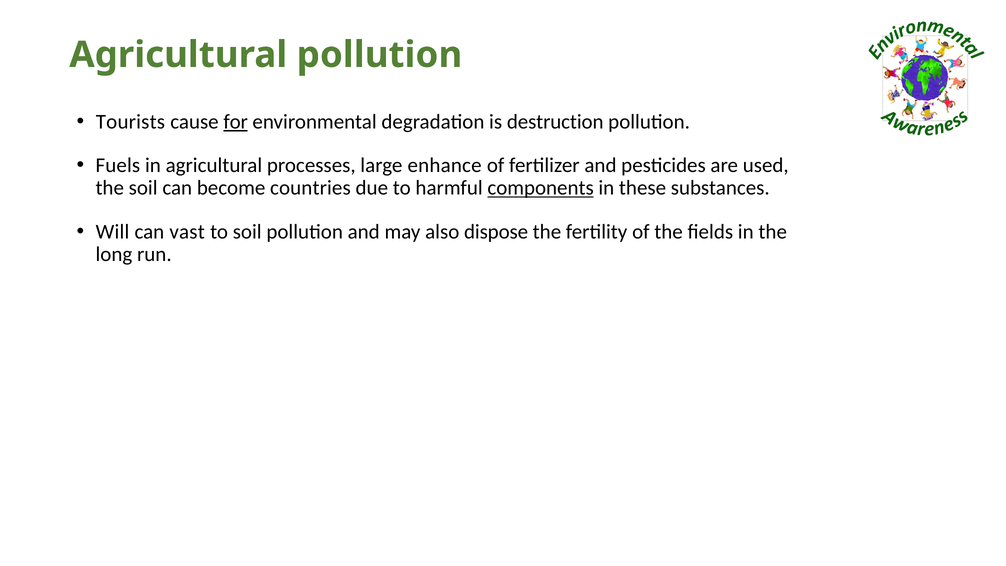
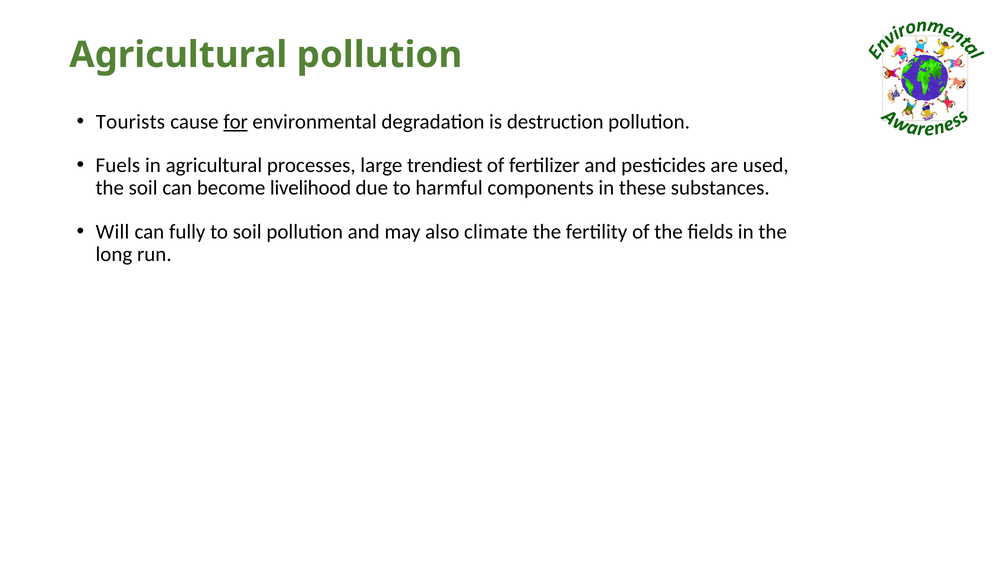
enhance: enhance -> trendiest (445, 165)
countries: countries -> livelihood (311, 188)
components underline: present -> none (541, 188)
vast: vast -> fully (187, 232)
dispose: dispose -> climate (496, 232)
